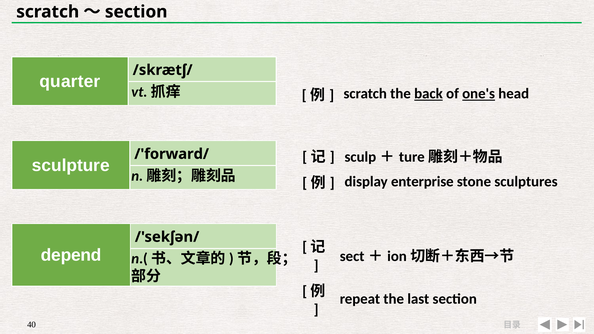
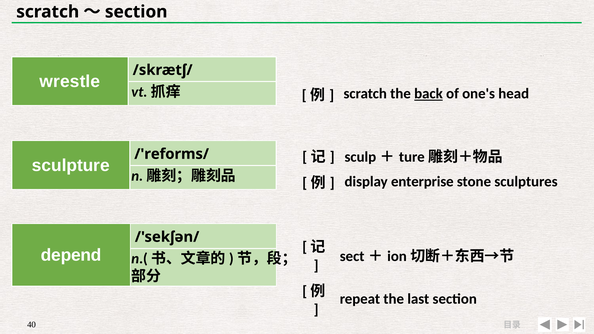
quarter: quarter -> wrestle (70, 81)
one's underline: present -> none (479, 94)
/'forward/: /'forward/ -> /'reforms/ (172, 154)
